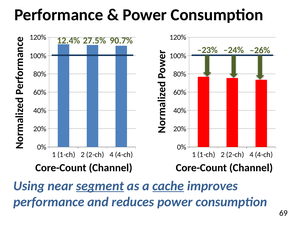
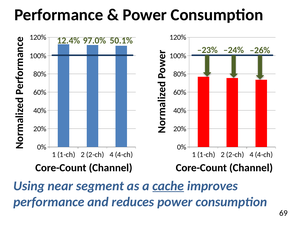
27.5%: 27.5% -> 97.0% (94, 41)
90.7%: 90.7% -> 50.1% (121, 41)
segment underline: present -> none (100, 186)
